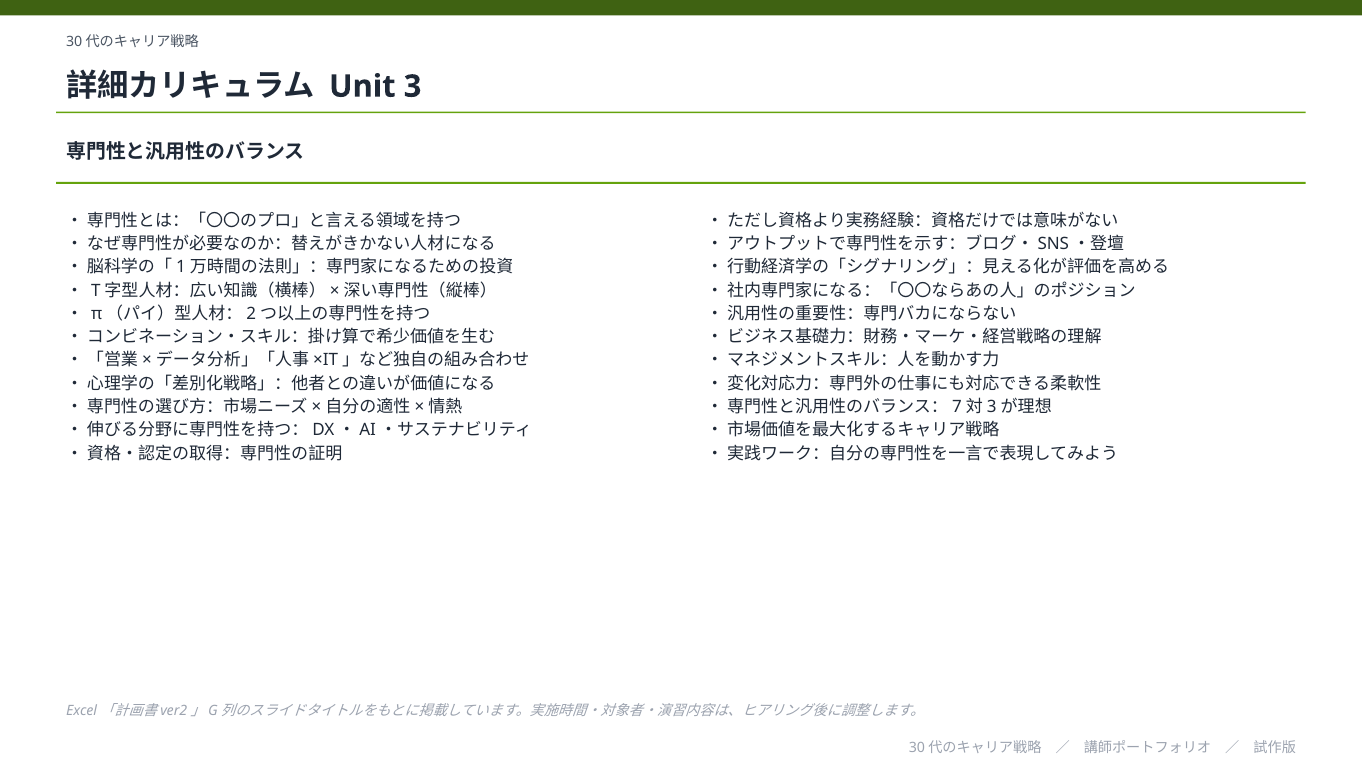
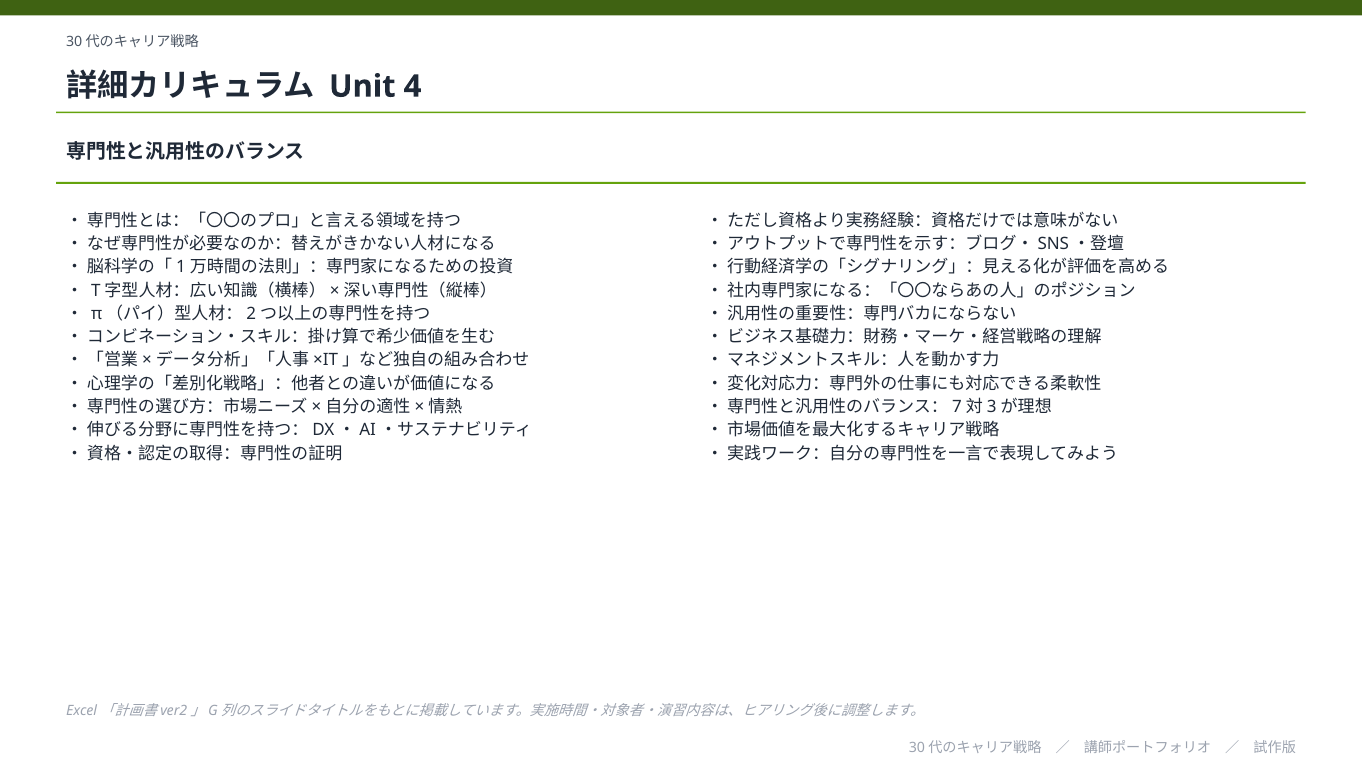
3: 3 -> 4 (413, 86)
